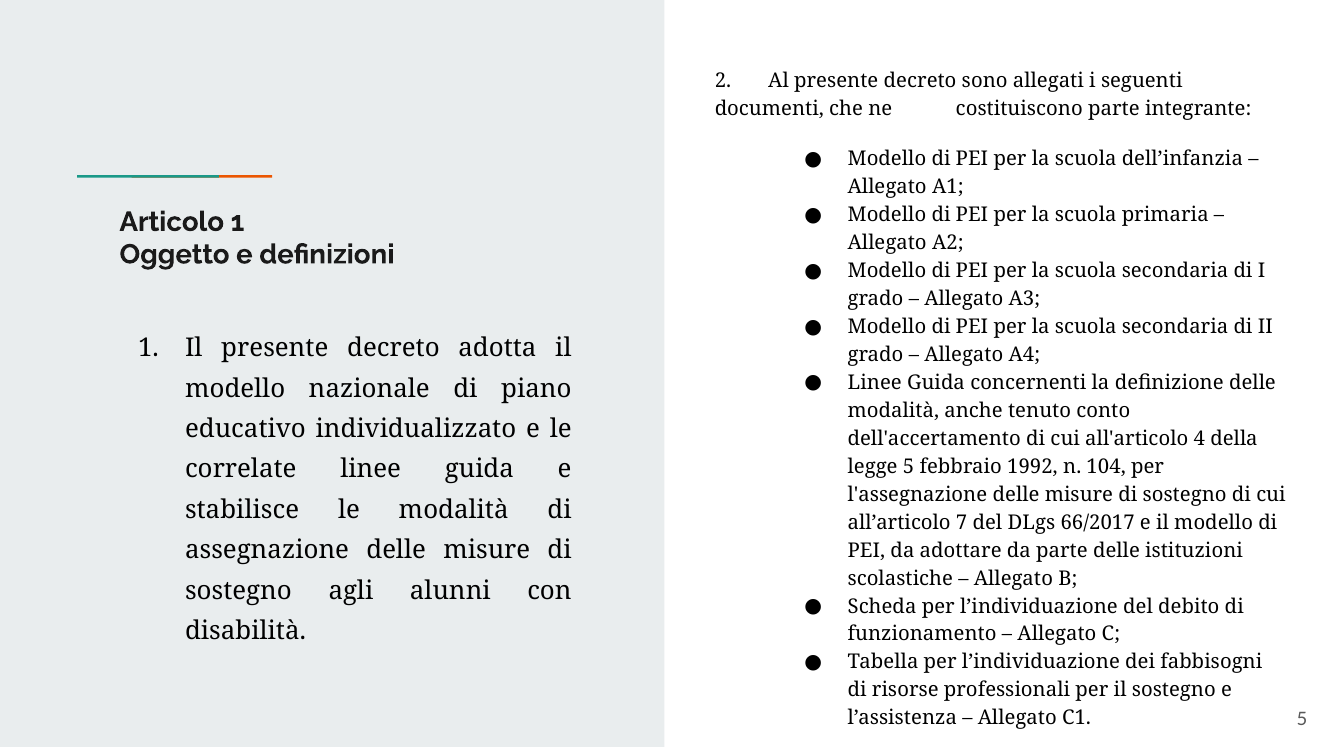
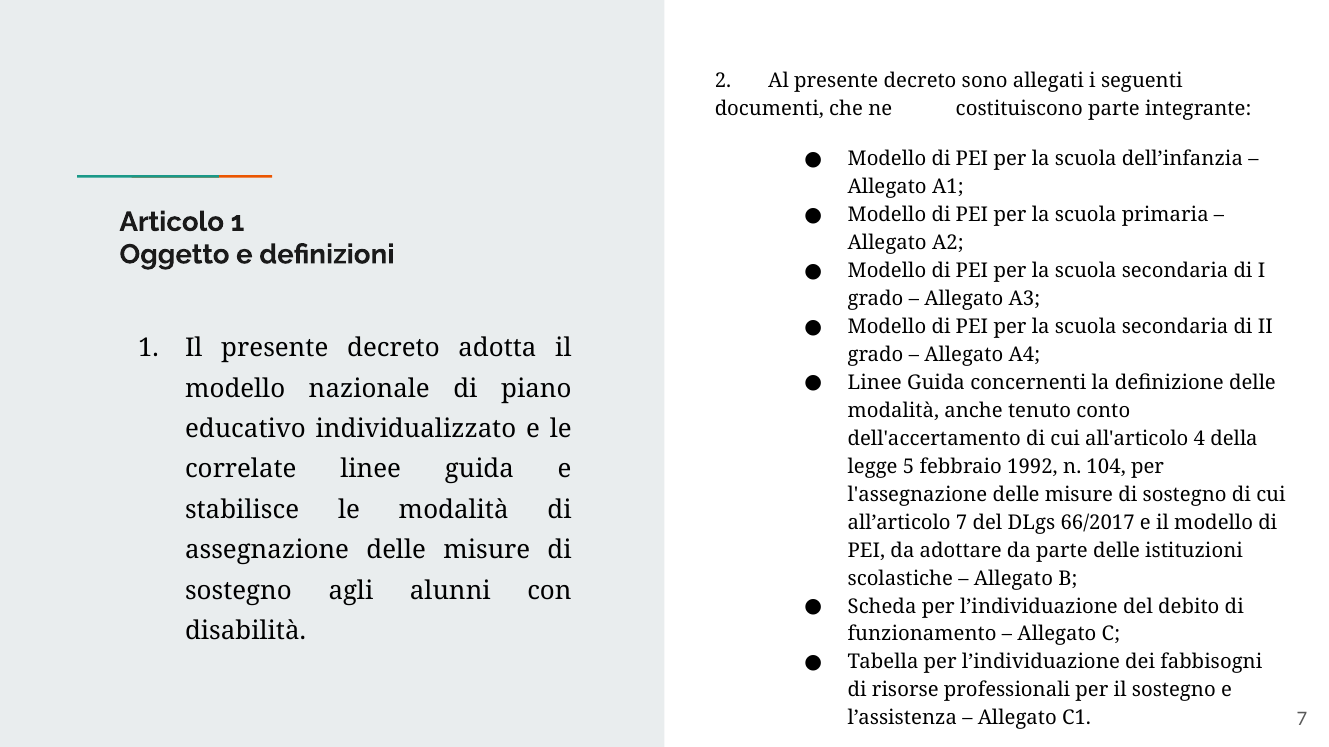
C1 5: 5 -> 7 (1302, 720)
